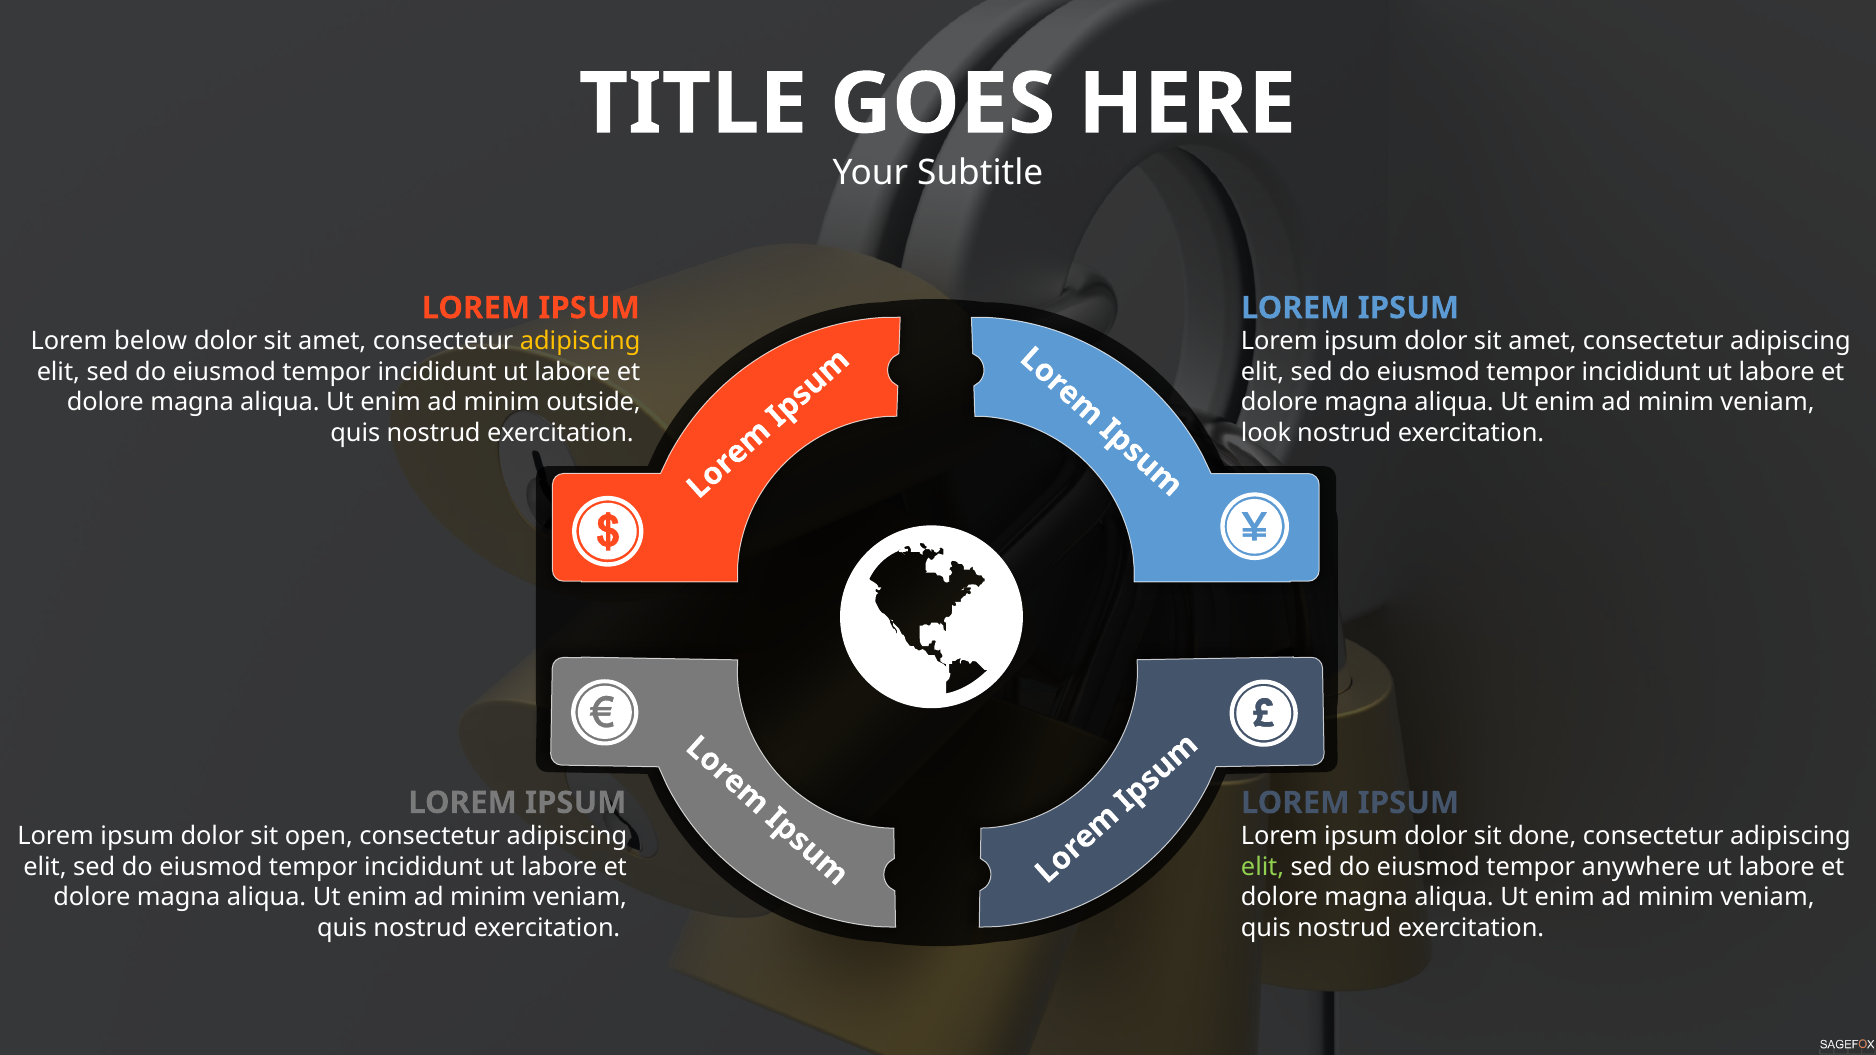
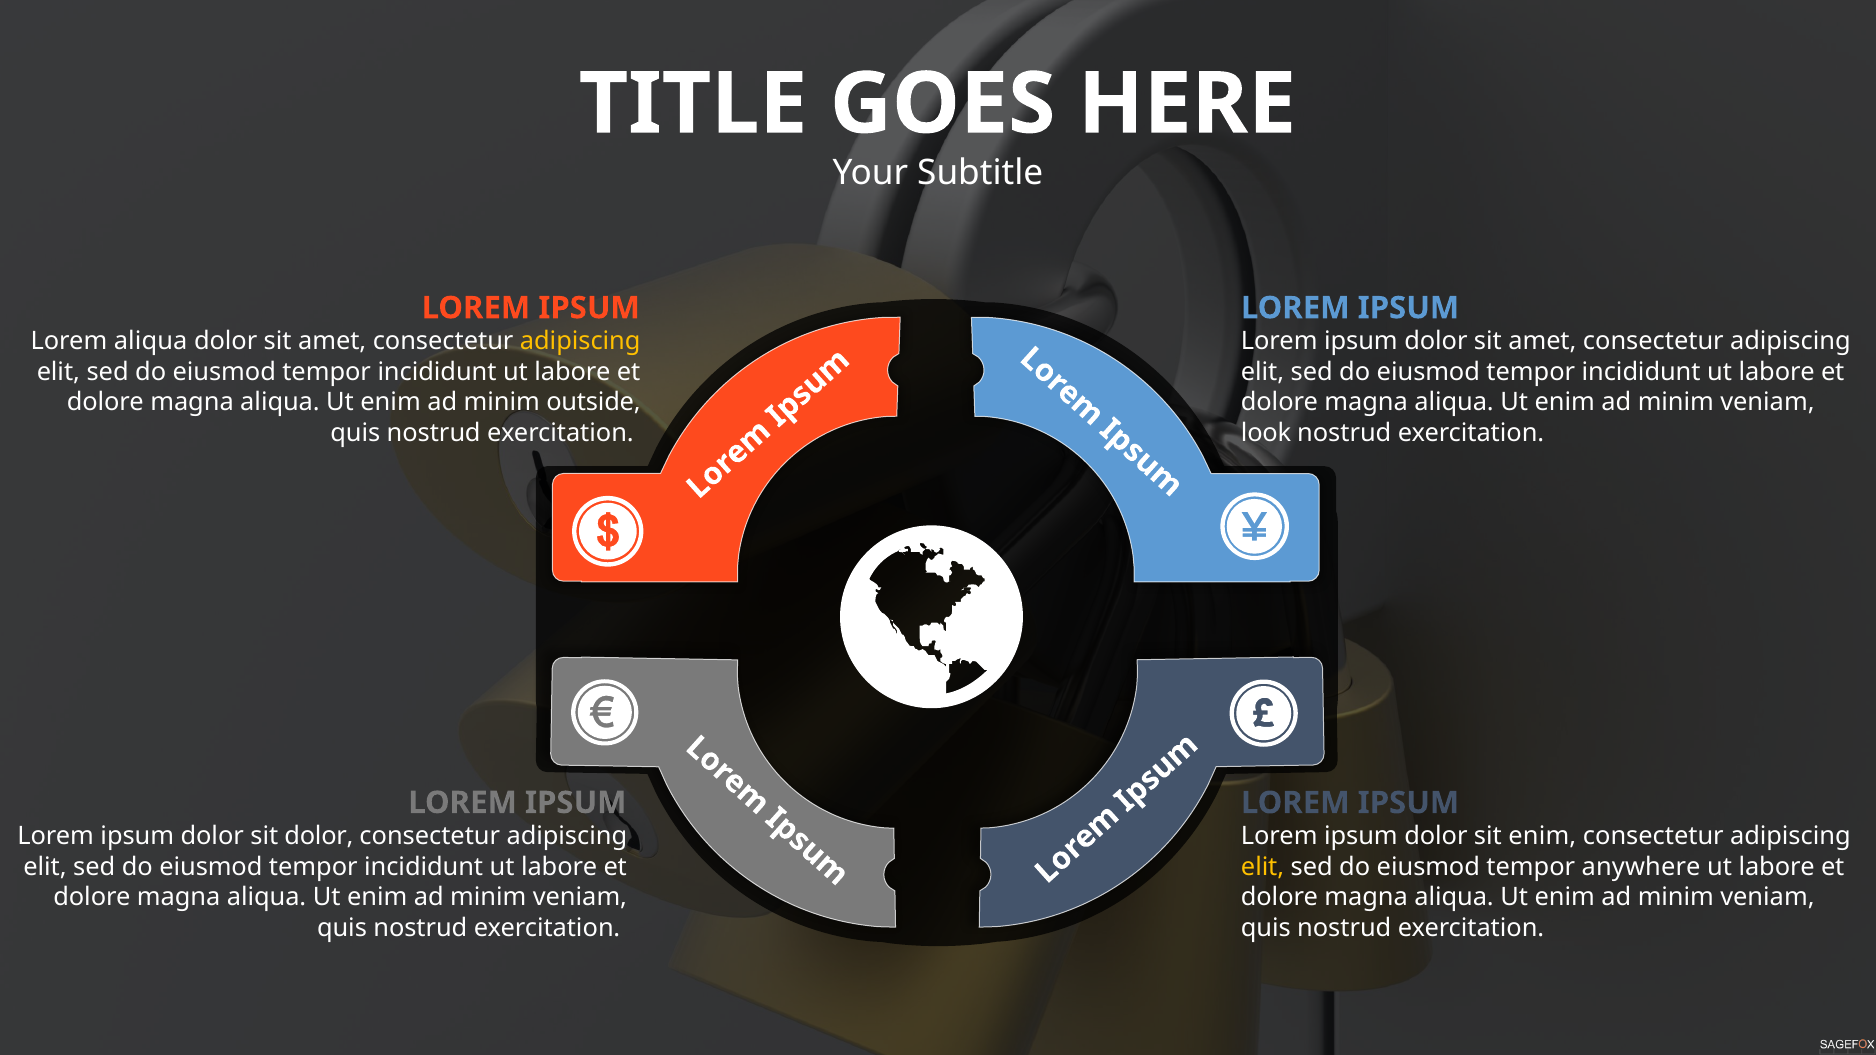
Lorem below: below -> aliqua (151, 342)
sit open: open -> dolor (319, 837)
sit done: done -> enim (1542, 837)
elit colour: light green -> yellow (1263, 867)
